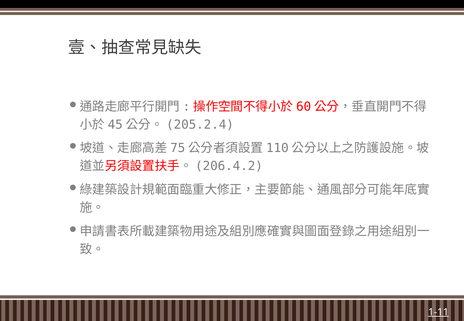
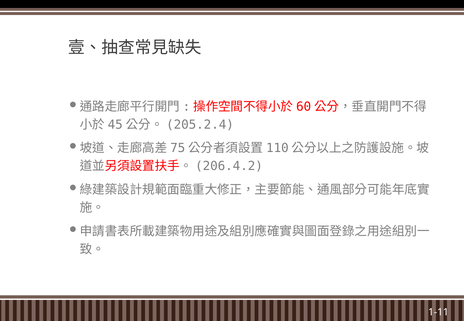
1-11 underline: present -> none (438, 312)
